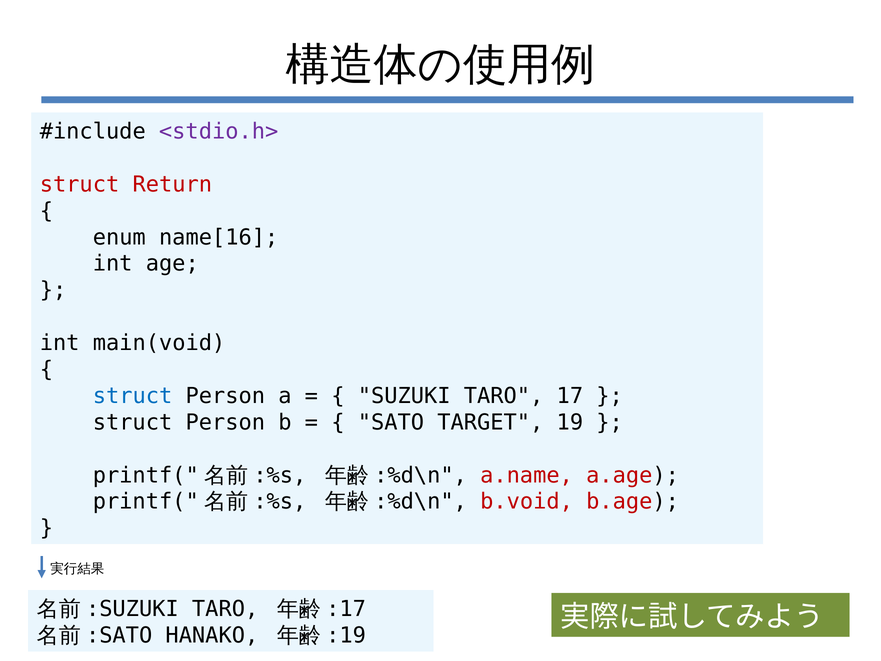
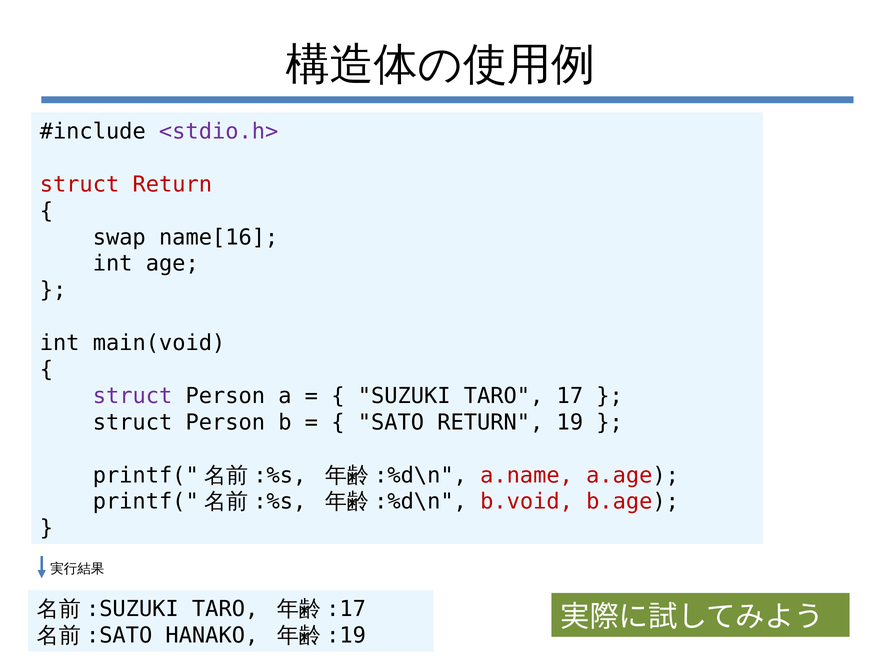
enum: enum -> swap (119, 237)
struct colour: blue -> purple (133, 396)
SATO TARGET: TARGET -> RETURN (490, 422)
